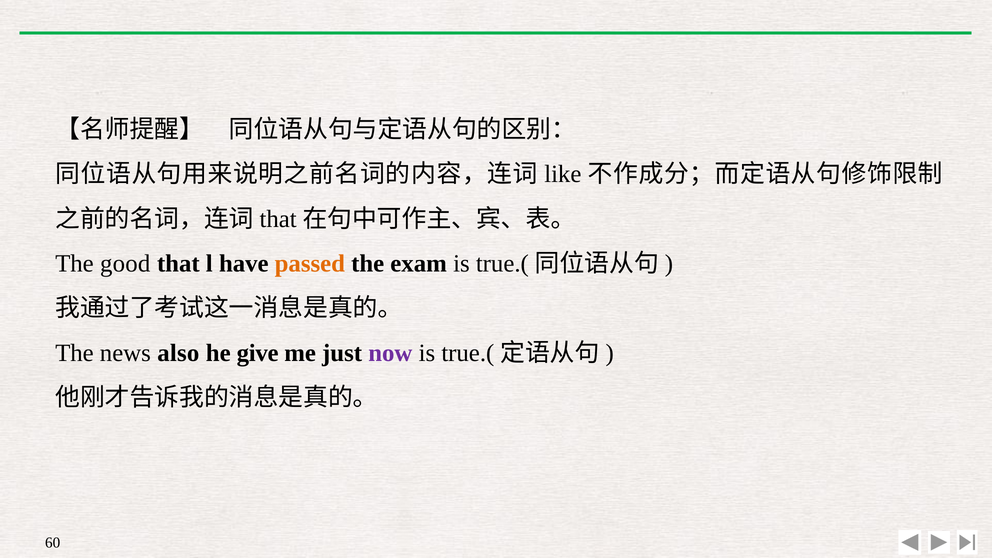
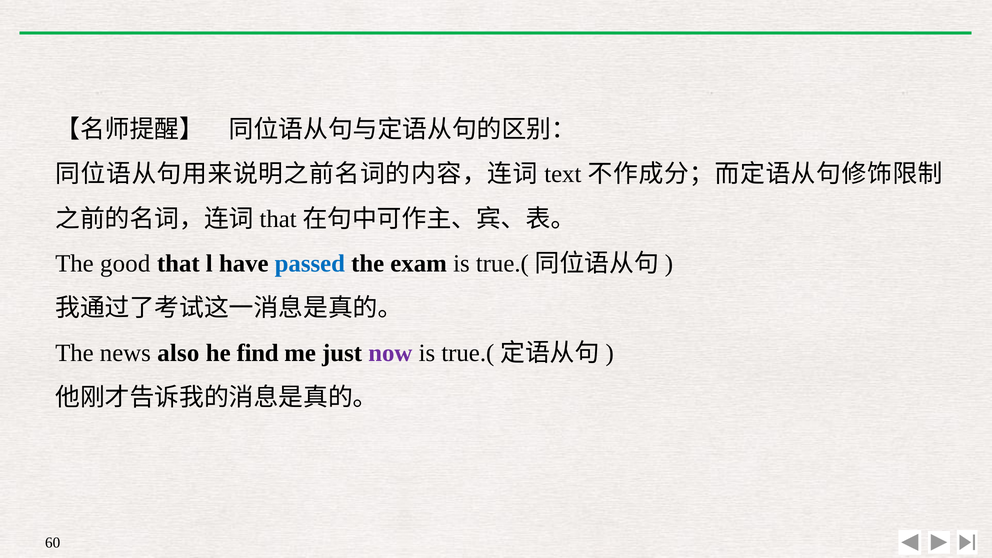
like: like -> text (563, 174)
passed colour: orange -> blue (310, 264)
give: give -> find (258, 353)
